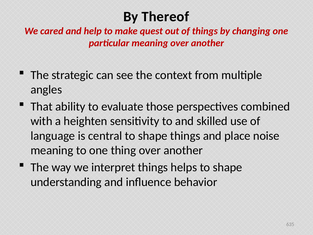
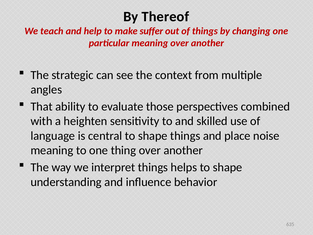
cared: cared -> teach (52, 31)
quest: quest -> suffer (151, 31)
